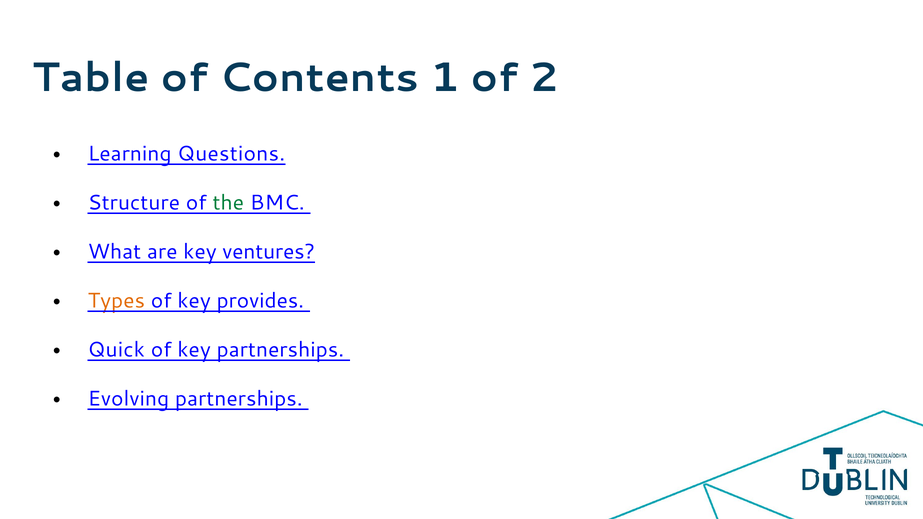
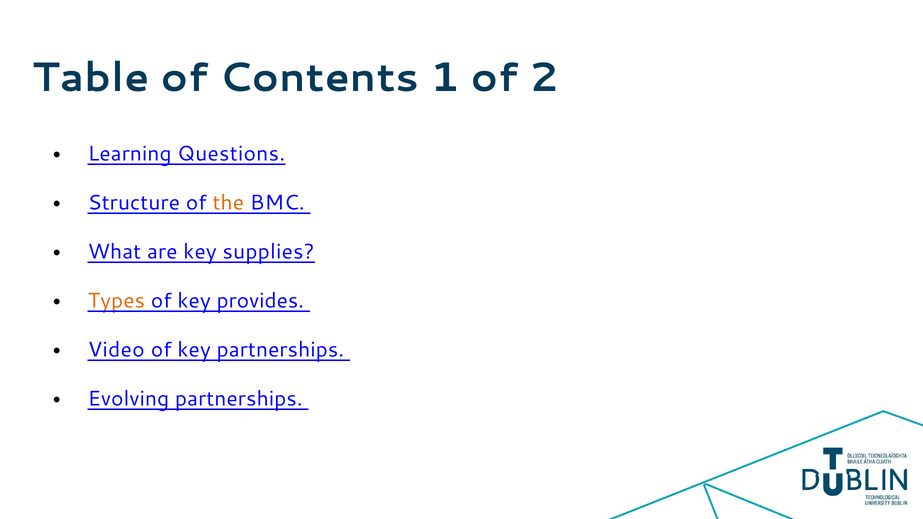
the colour: green -> orange (228, 203)
ventures: ventures -> supplies (269, 252)
Quick: Quick -> Video (116, 350)
